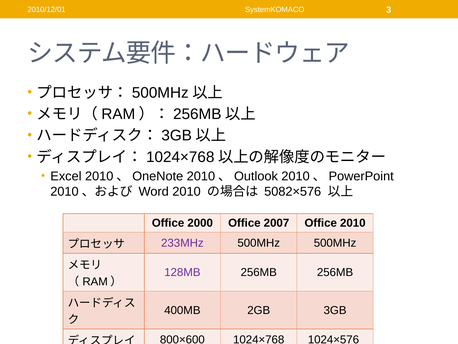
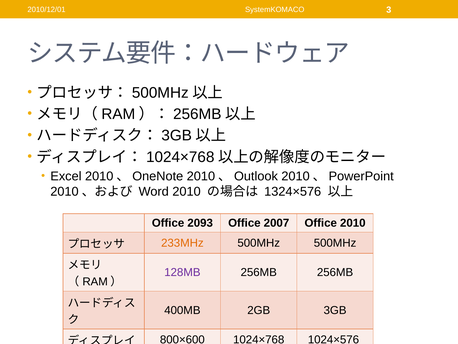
5082×576: 5082×576 -> 1324×576 (293, 191)
2000: 2000 -> 2093 (200, 223)
233MHz colour: purple -> orange (182, 243)
